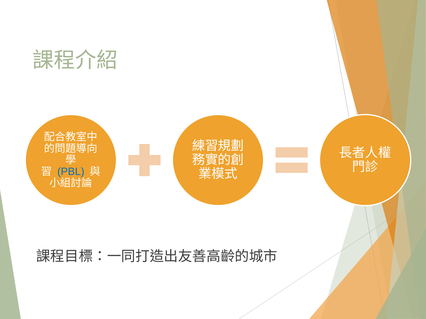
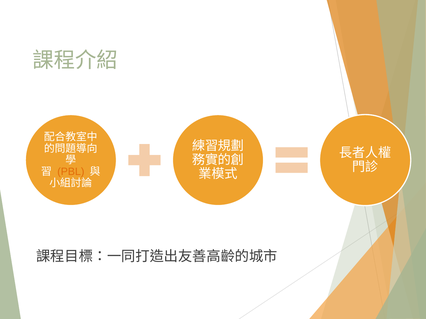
PBL colour: blue -> orange (71, 172)
